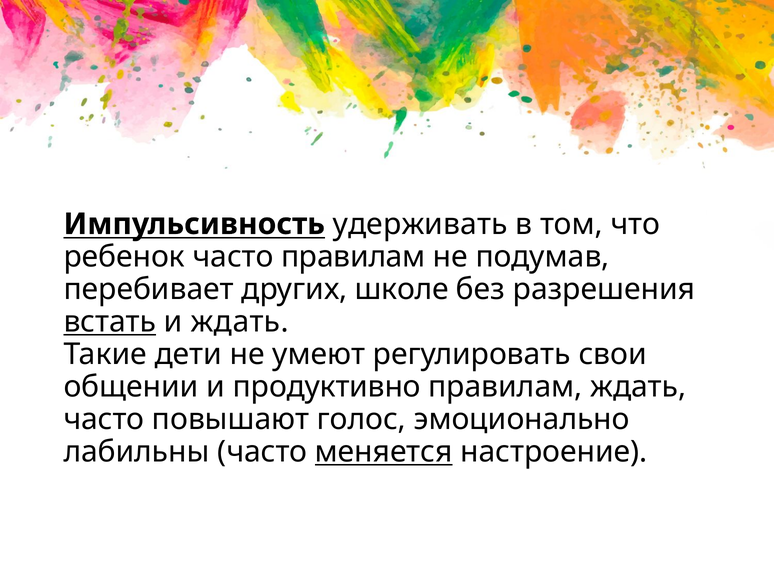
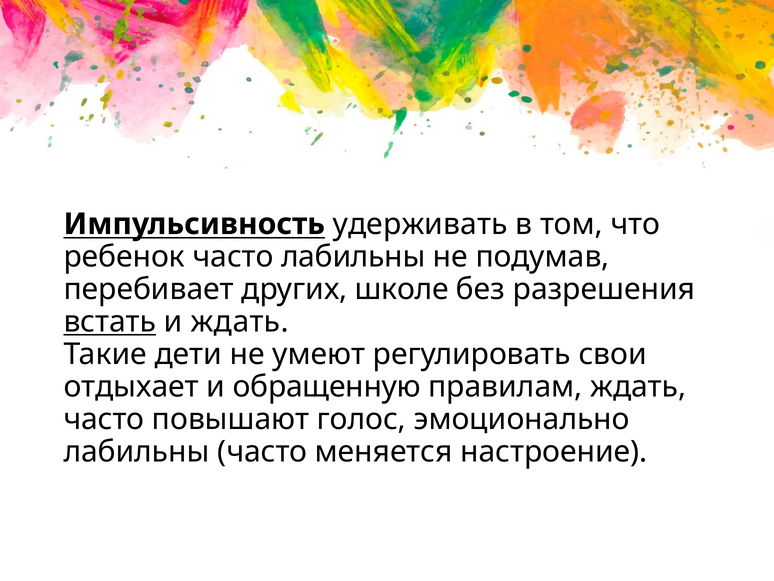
часто правилам: правилам -> лабильны (353, 256)
общении: общении -> отдыхает (131, 386)
продуктивно: продуктивно -> обращенную (327, 386)
меняется underline: present -> none (384, 451)
